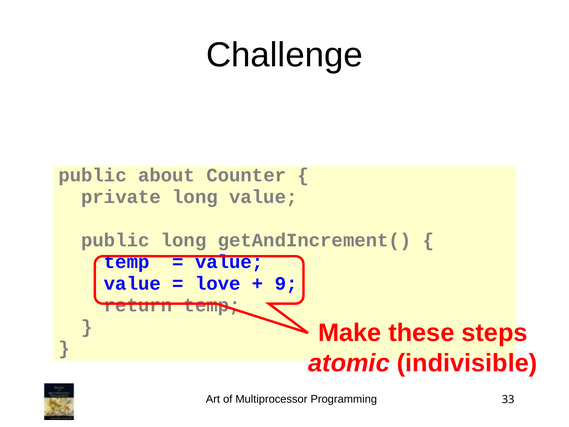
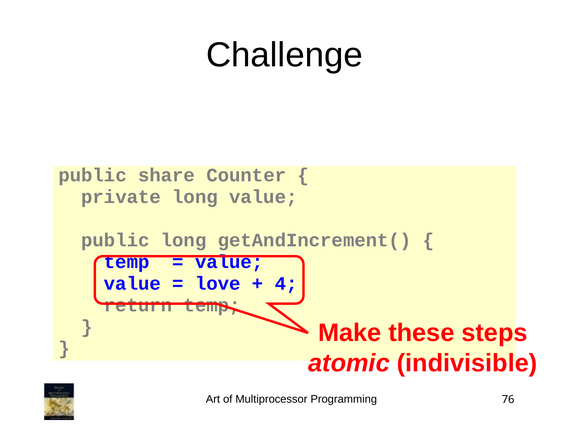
about: about -> share (167, 175)
9: 9 -> 4 (286, 283)
33: 33 -> 76 (508, 399)
